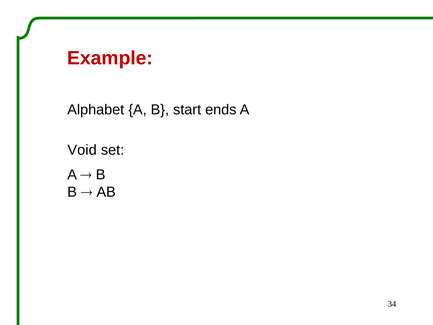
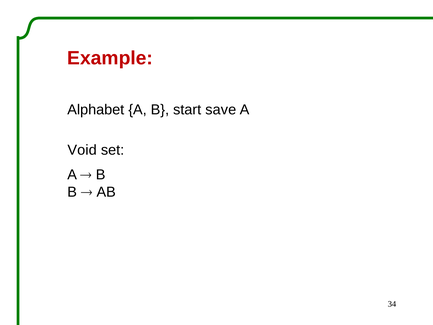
ends: ends -> save (221, 110)
